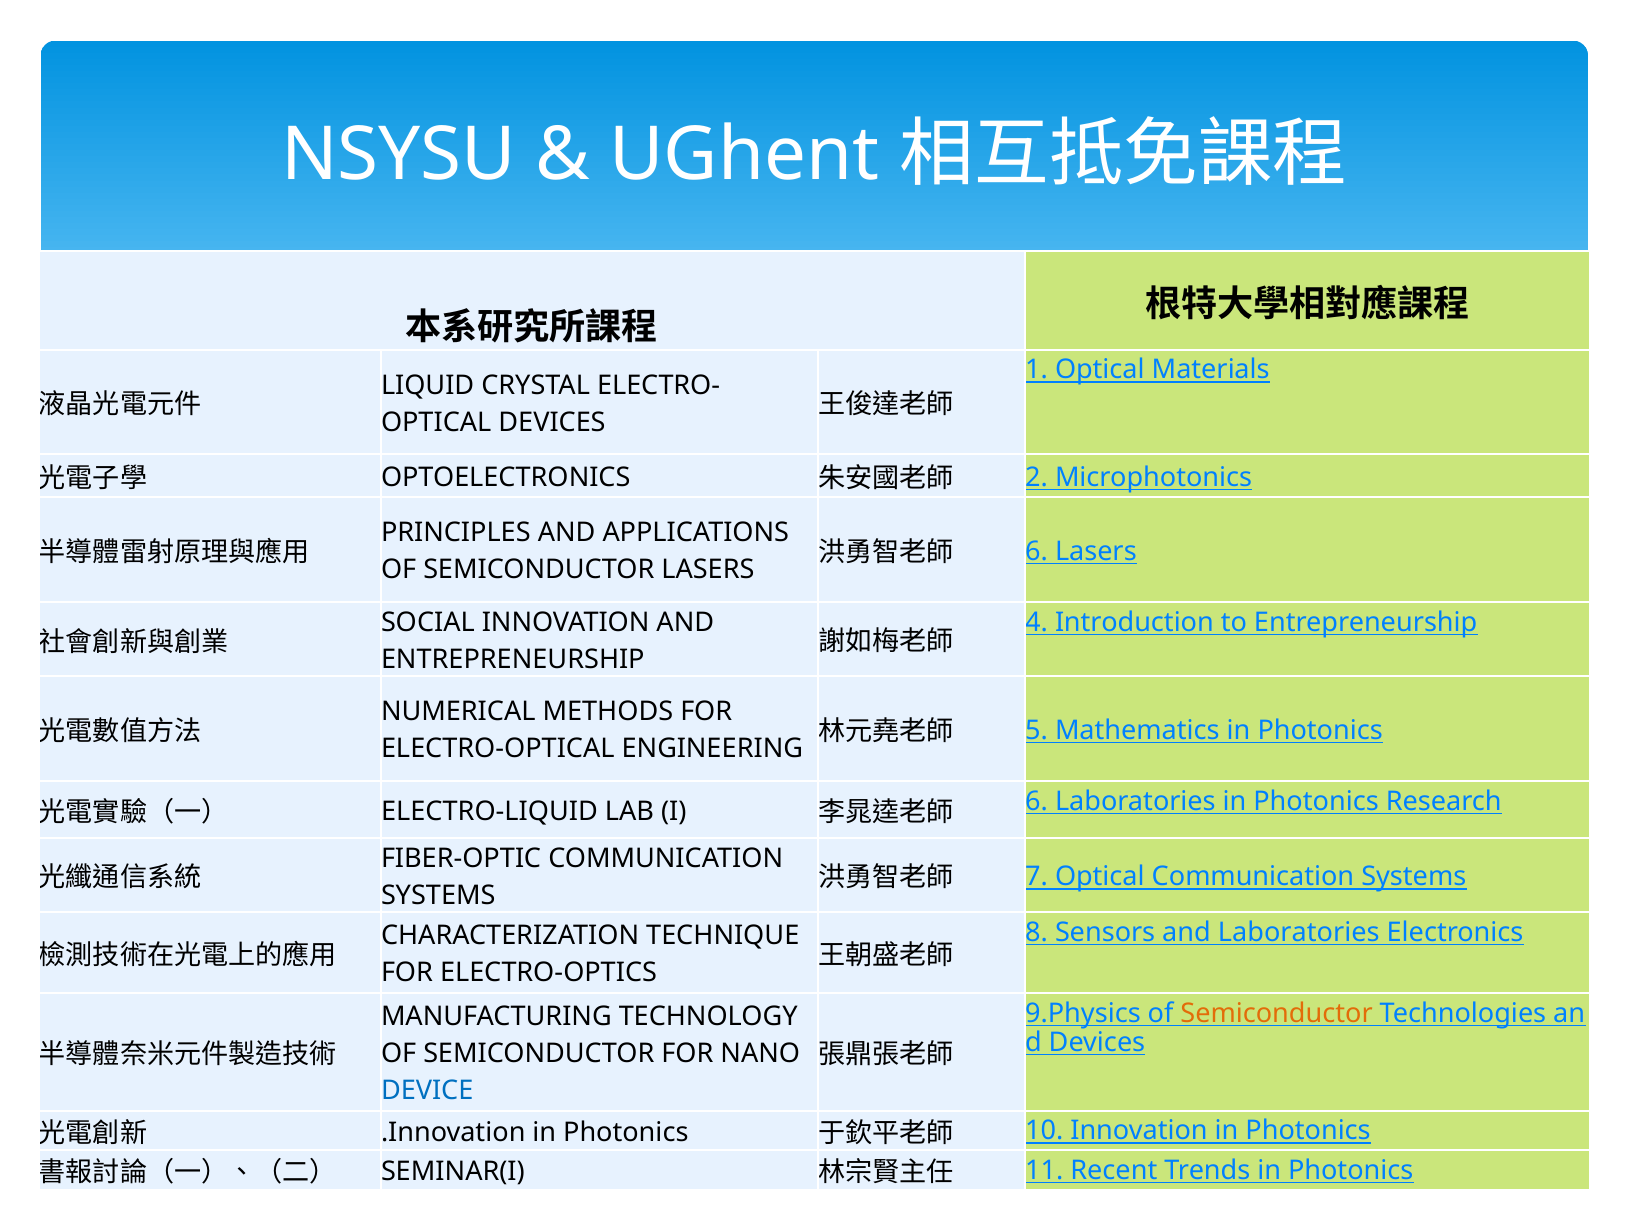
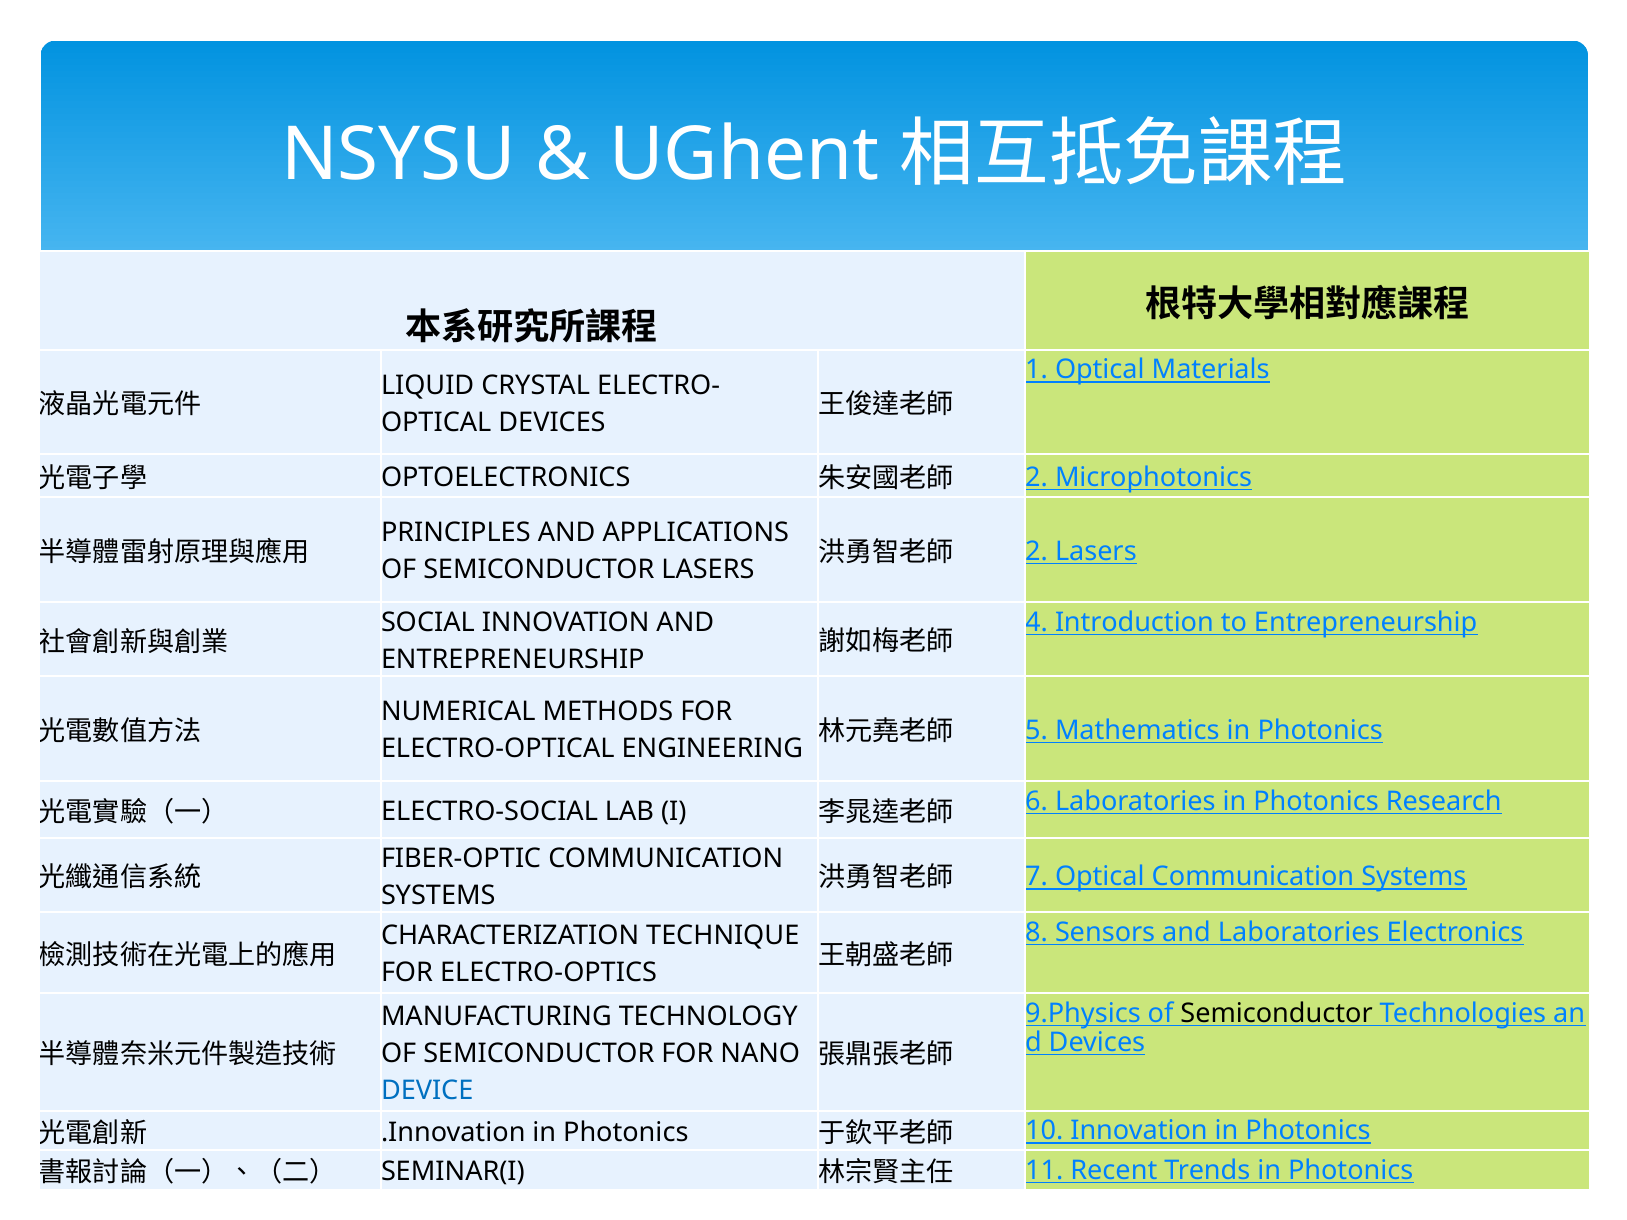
6: 6 -> 2 (1037, 551)
ELECTRO-LIQUID: ELECTRO-LIQUID -> ELECTRO-SOCIAL (490, 811)
Semiconductor colour: orange -> black (1277, 1014)
